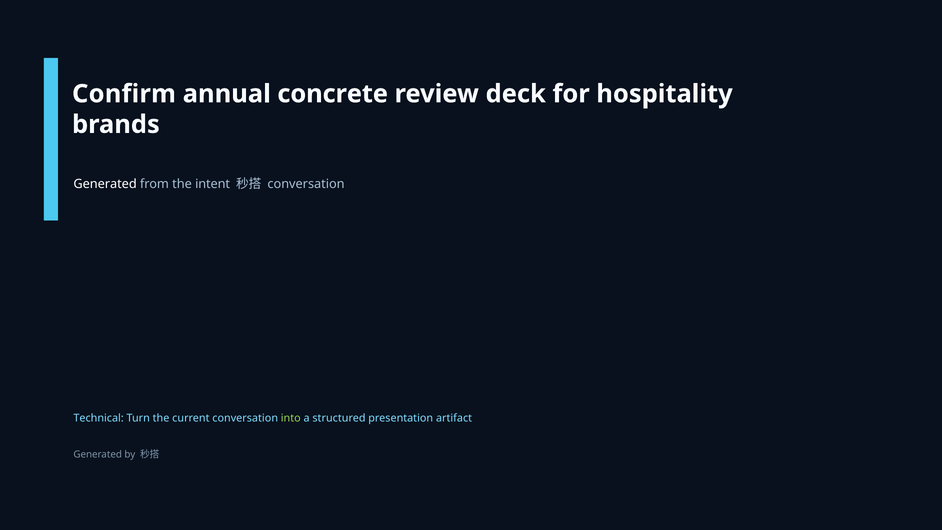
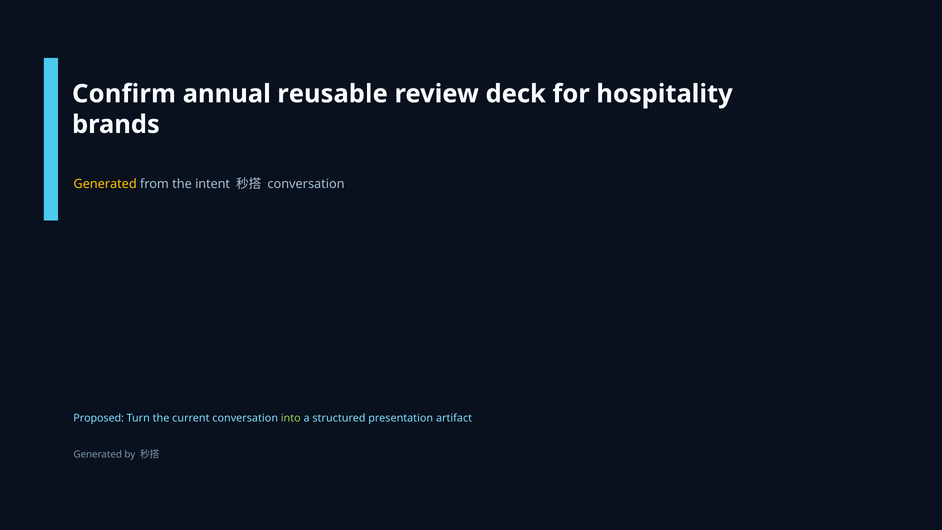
concrete: concrete -> reusable (333, 94)
Generated colour: white -> yellow (105, 184)
Technical: Technical -> Proposed (99, 418)
